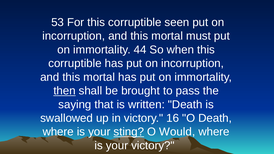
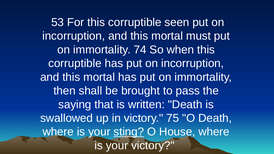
44: 44 -> 74 (140, 50)
then underline: present -> none (65, 91)
16: 16 -> 75 (173, 118)
Would: Would -> House (177, 132)
